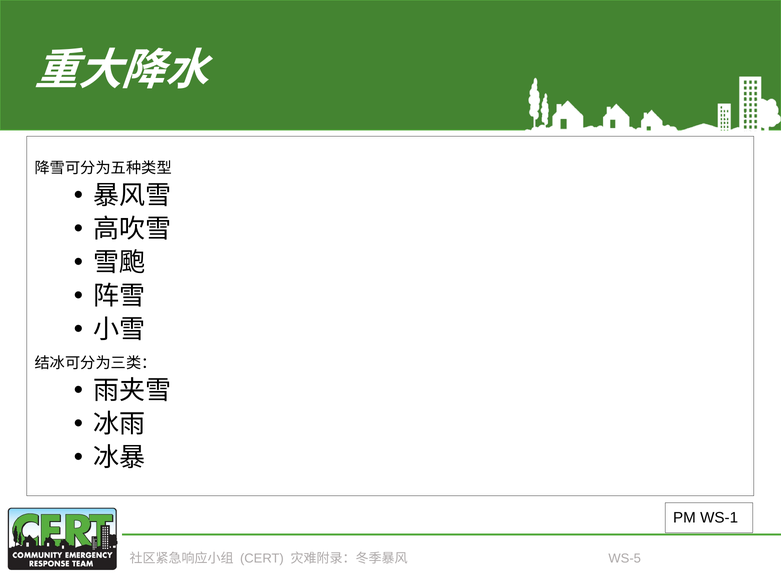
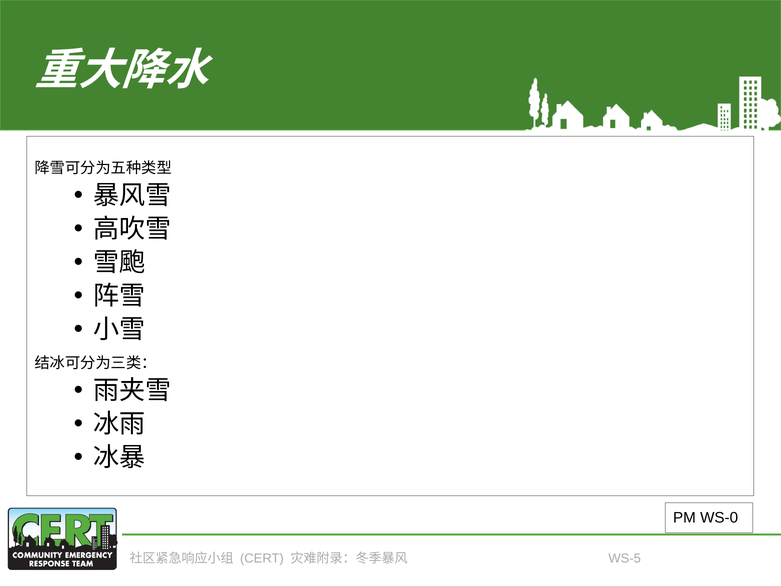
WS-1: WS-1 -> WS-0 (719, 517)
